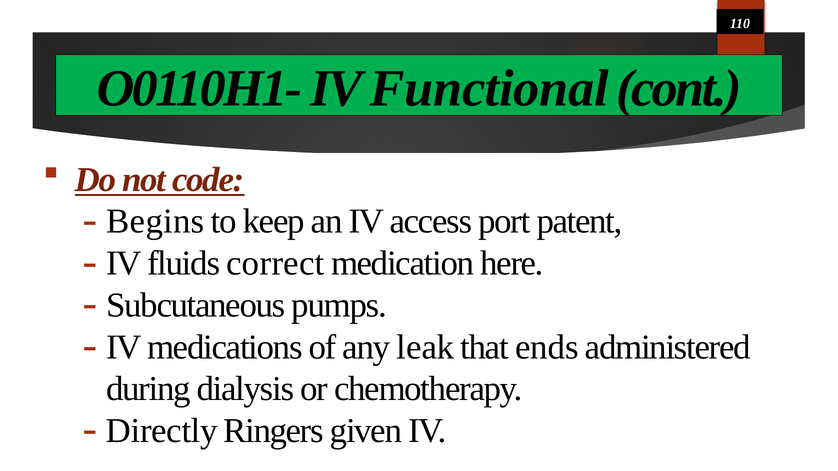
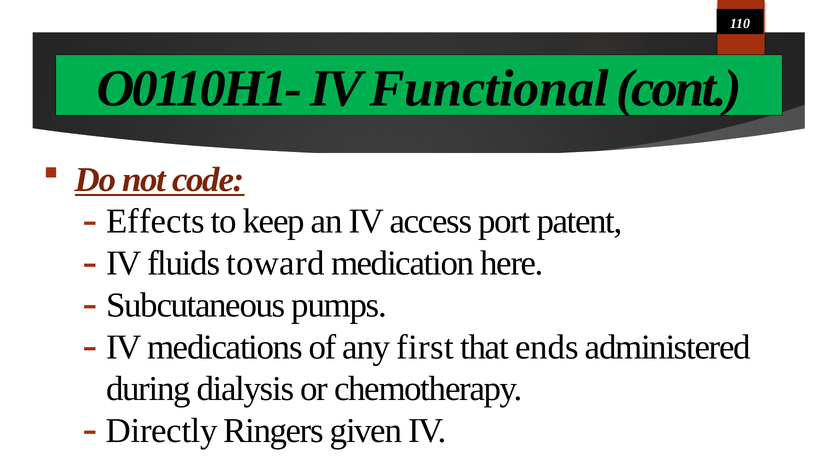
Begins: Begins -> Effects (156, 222)
correct: correct -> toward (275, 264)
leak: leak -> first (425, 347)
